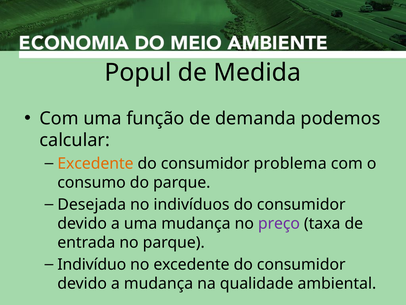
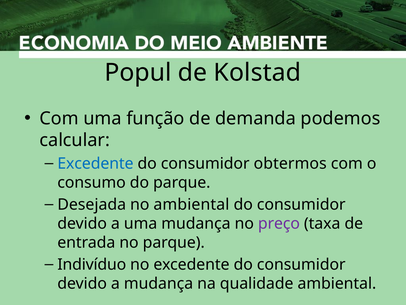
Medida: Medida -> Kolstad (257, 72)
Excedente colour: orange -> blue (95, 163)
problema: problema -> obtermos (290, 163)
no indivíduos: indivíduos -> ambiental (191, 204)
